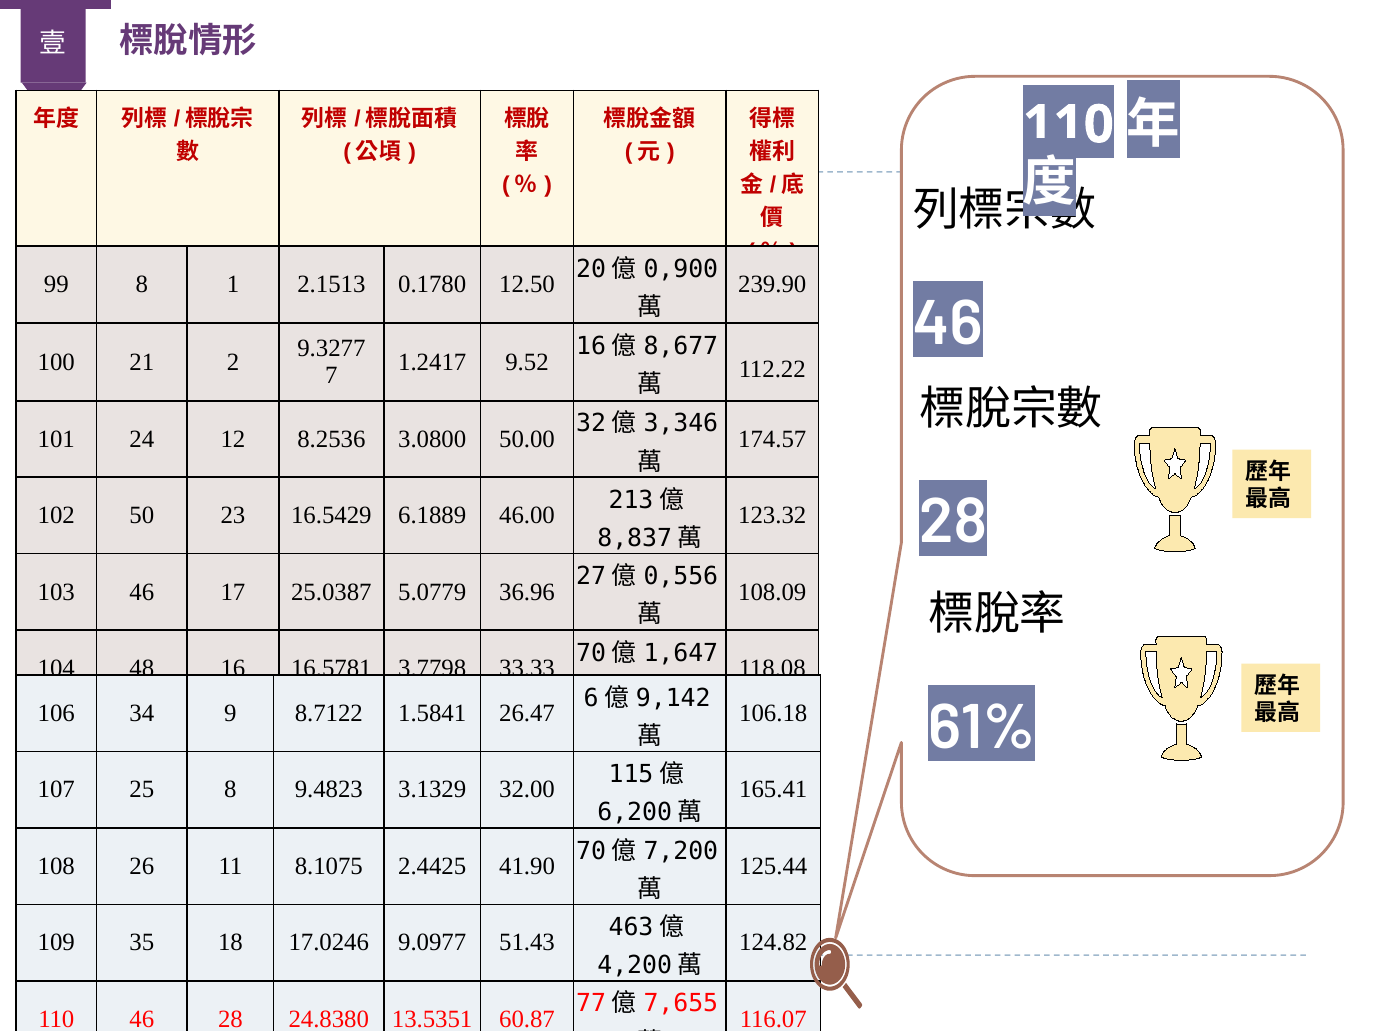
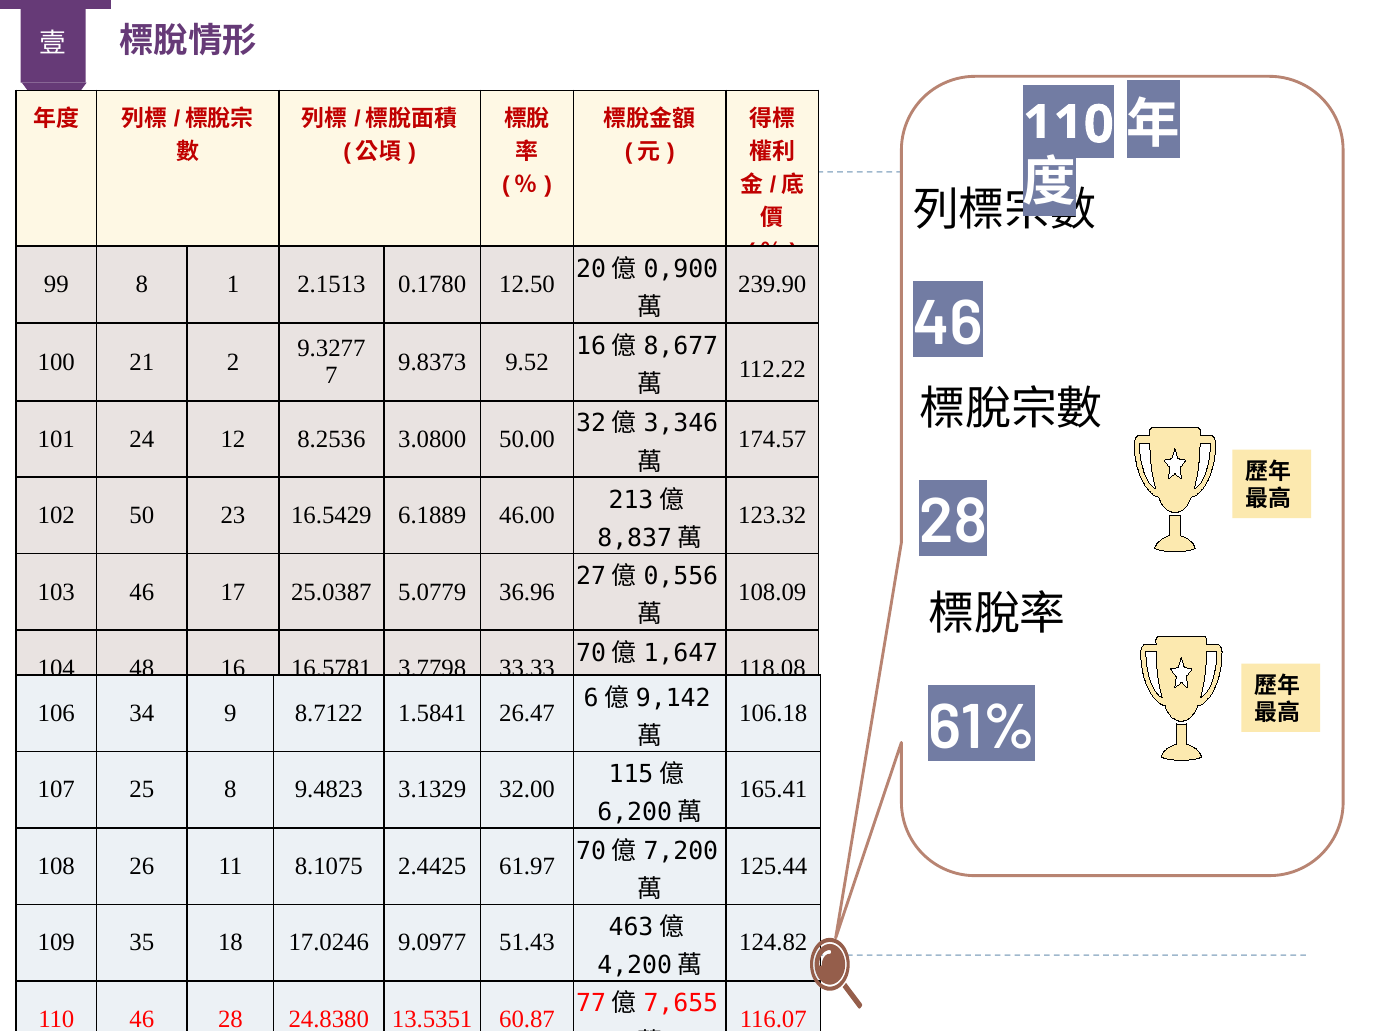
1.2417: 1.2417 -> 9.8373 (432, 362)
41.90: 41.90 -> 61.97 (527, 866)
